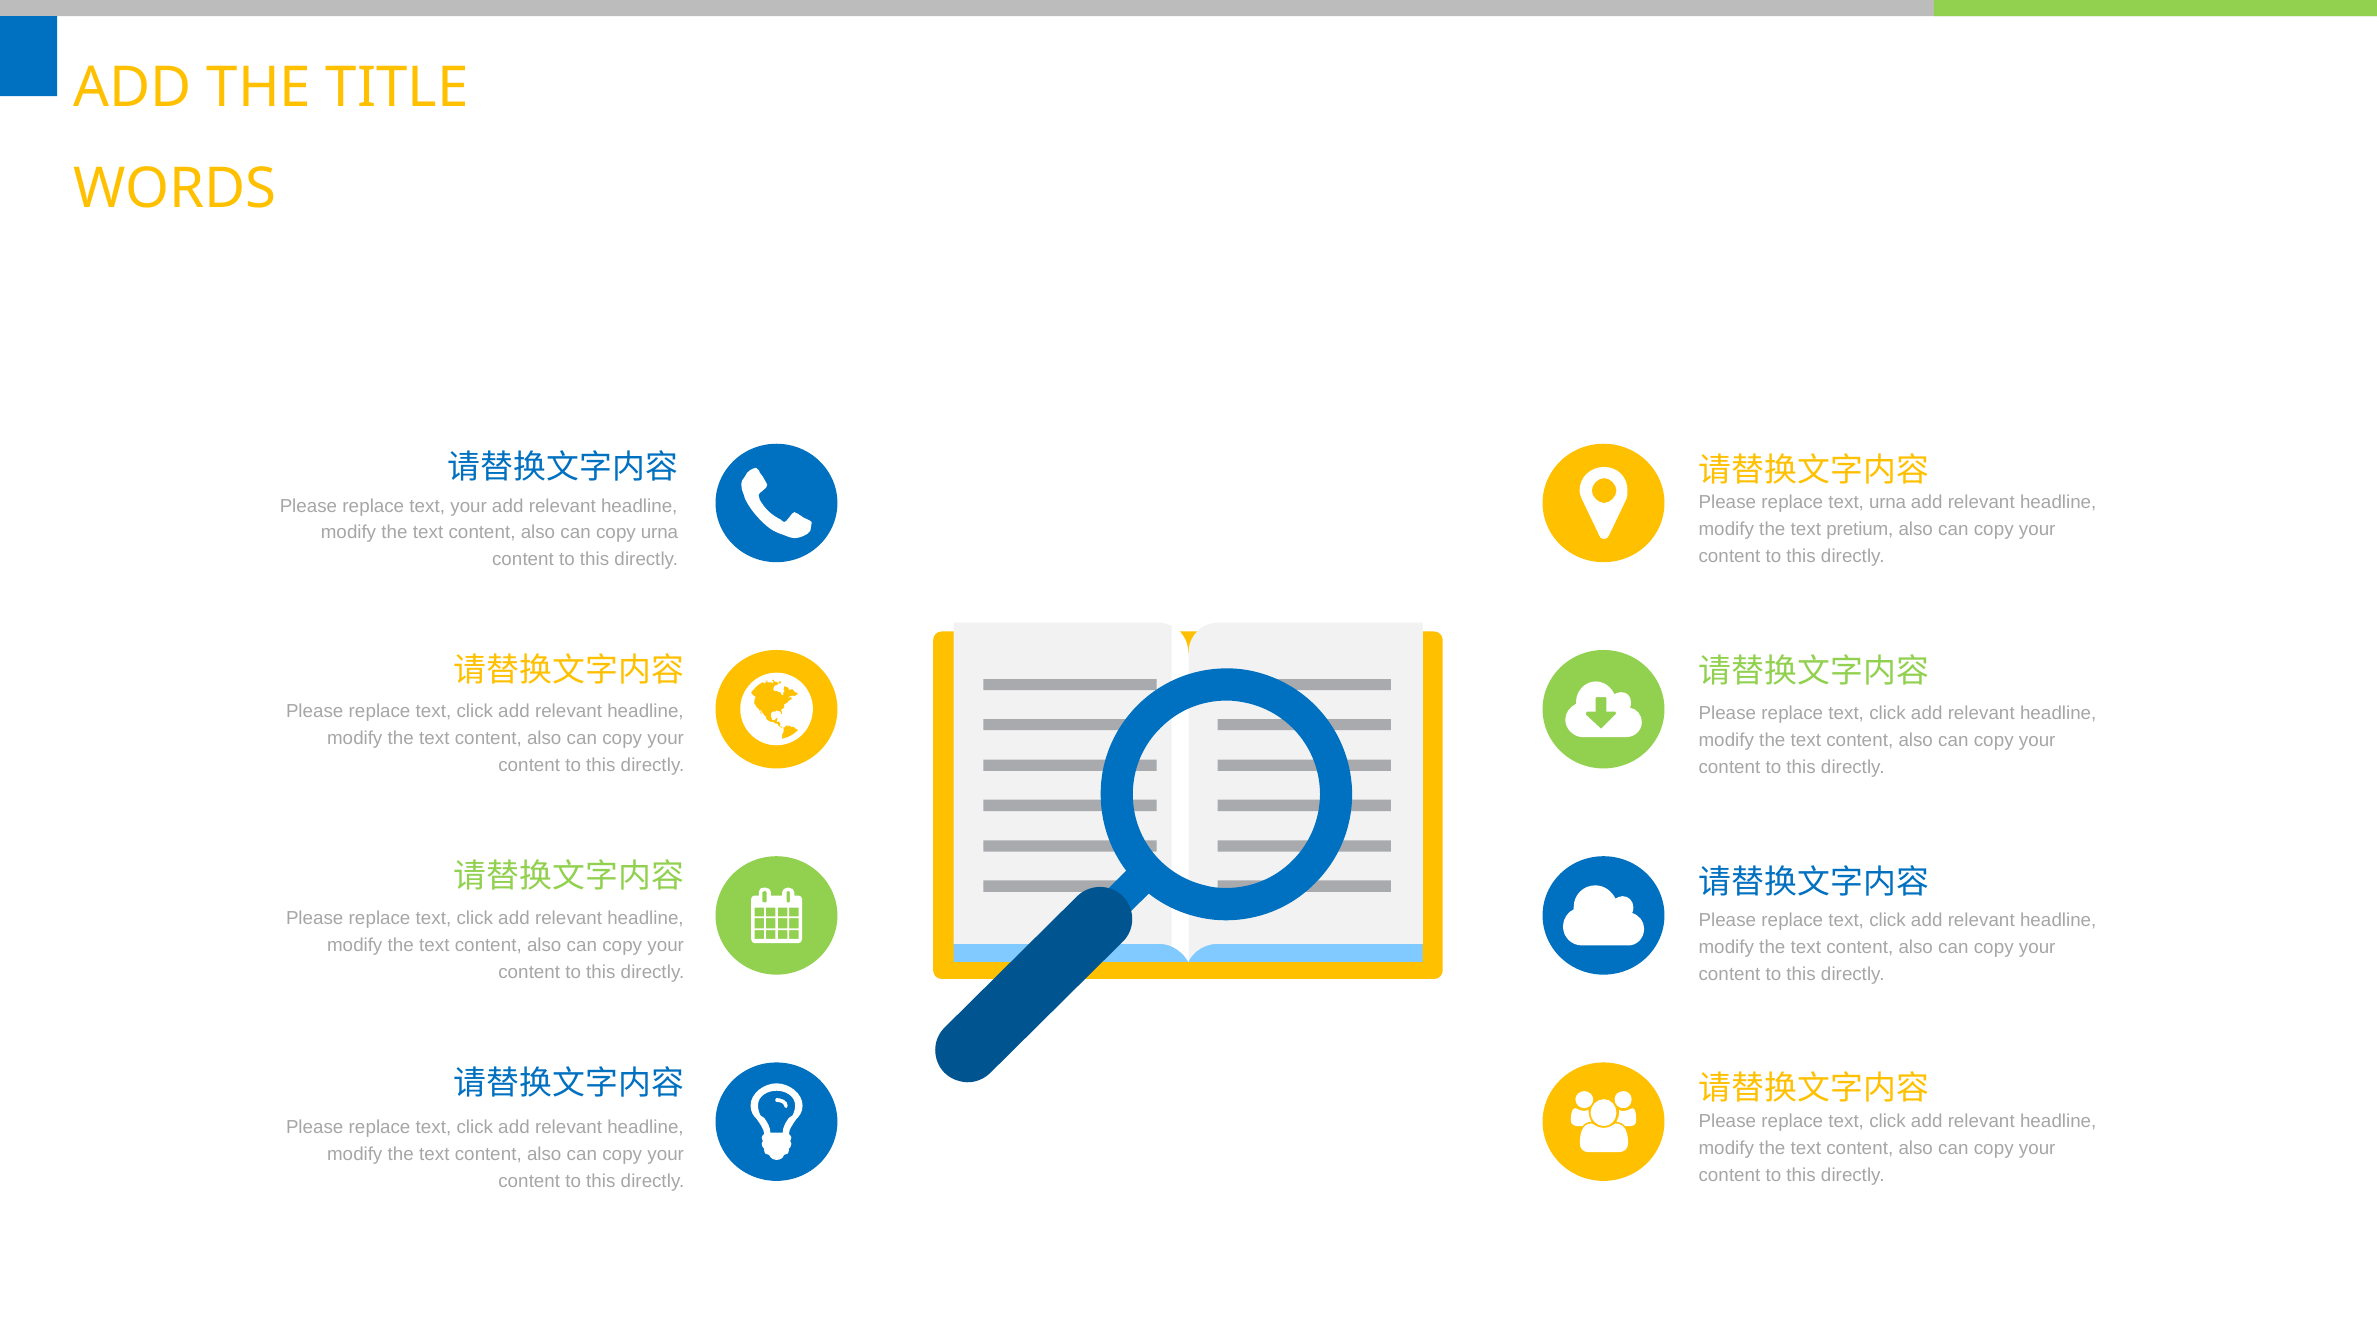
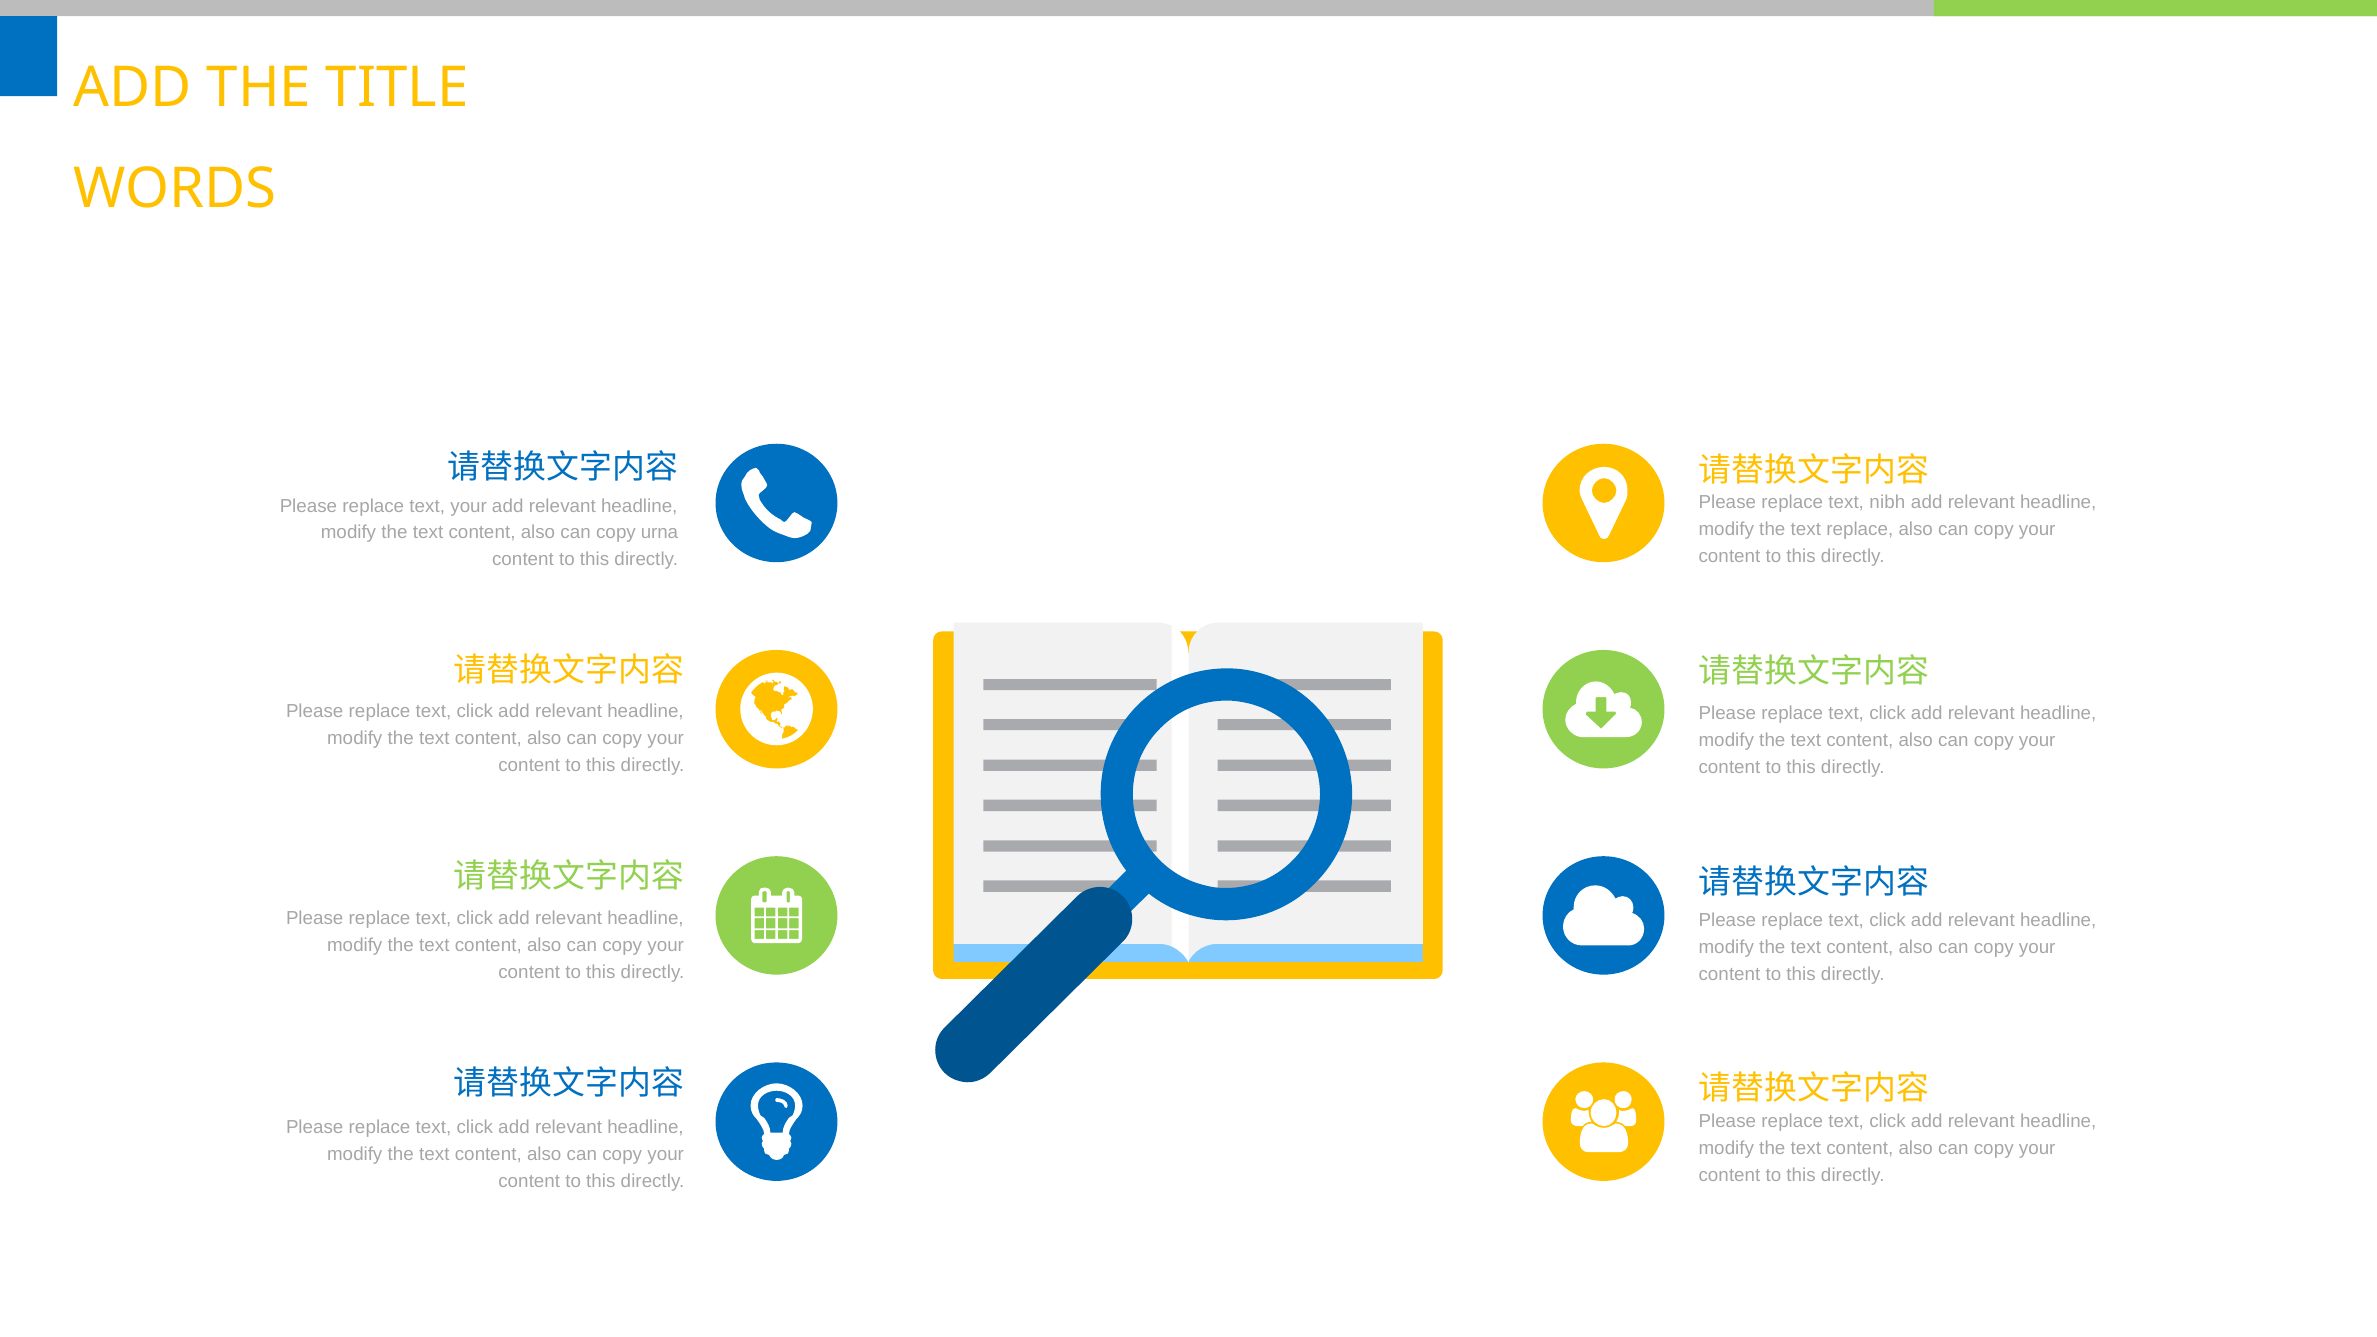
text urna: urna -> nibh (1887, 503)
text pretium: pretium -> replace (1860, 530)
